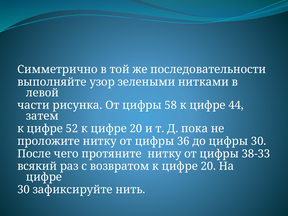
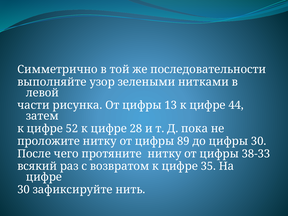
58: 58 -> 13 (171, 105)
52 к цифре 20: 20 -> 28 (136, 129)
36: 36 -> 89 (183, 141)
возвратом к цифре 20: 20 -> 35 (208, 166)
